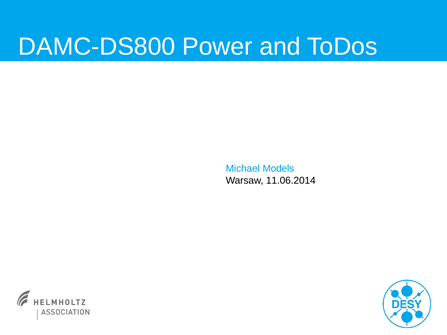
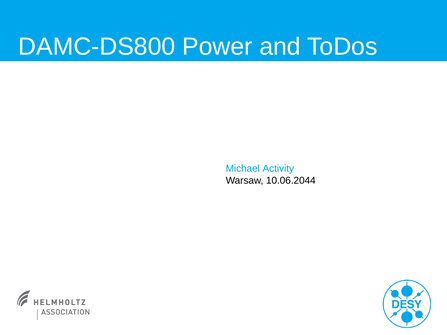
Models: Models -> Activity (278, 169)
11.06.2014: 11.06.2014 -> 10.06.2044 (291, 181)
